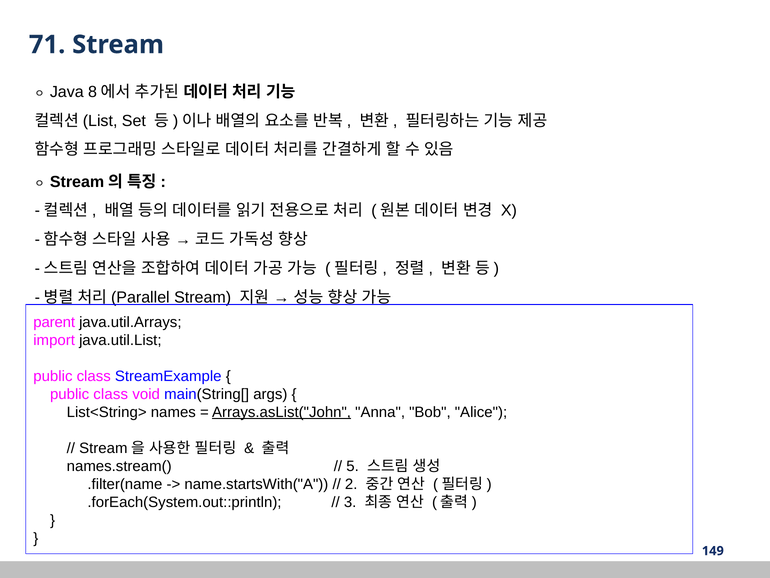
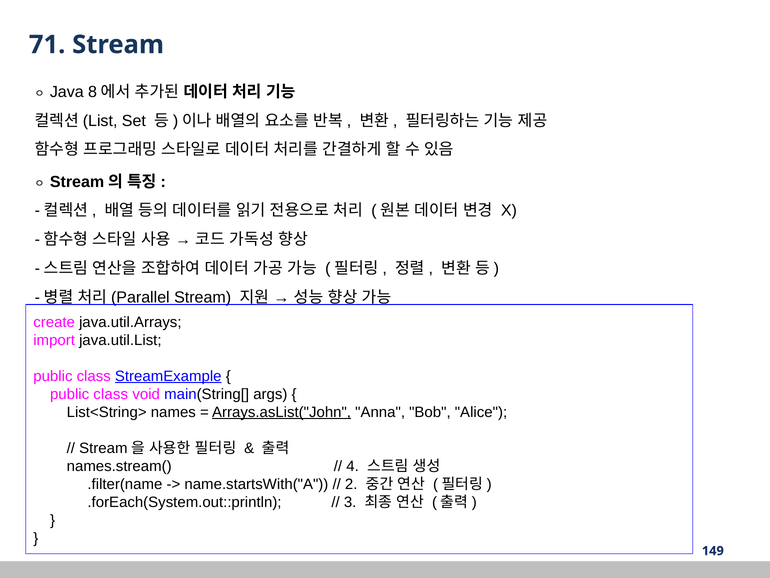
parent: parent -> create (54, 322)
StreamExample underline: none -> present (168, 376)
5: 5 -> 4 (353, 466)
